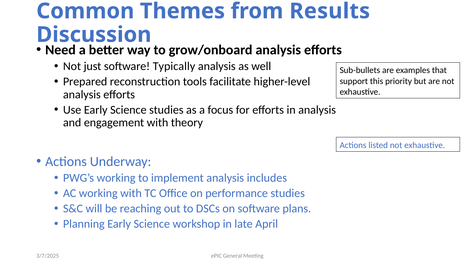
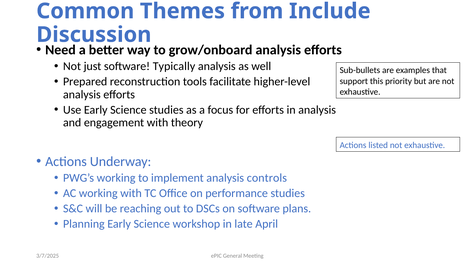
Results: Results -> Include (330, 11)
includes: includes -> controls (267, 178)
